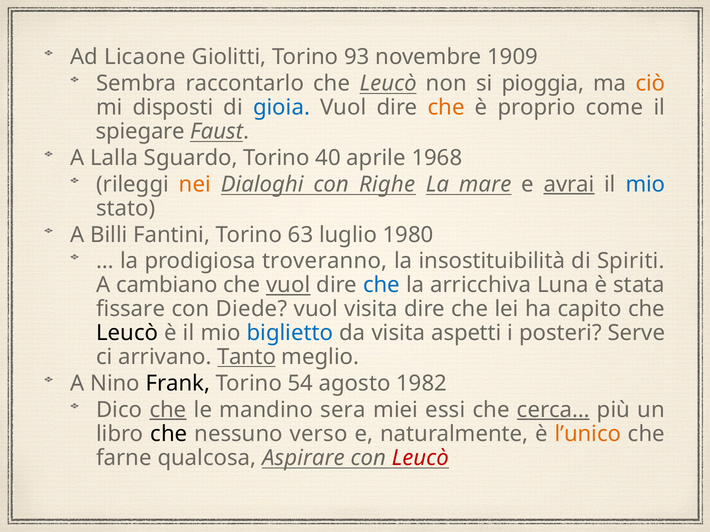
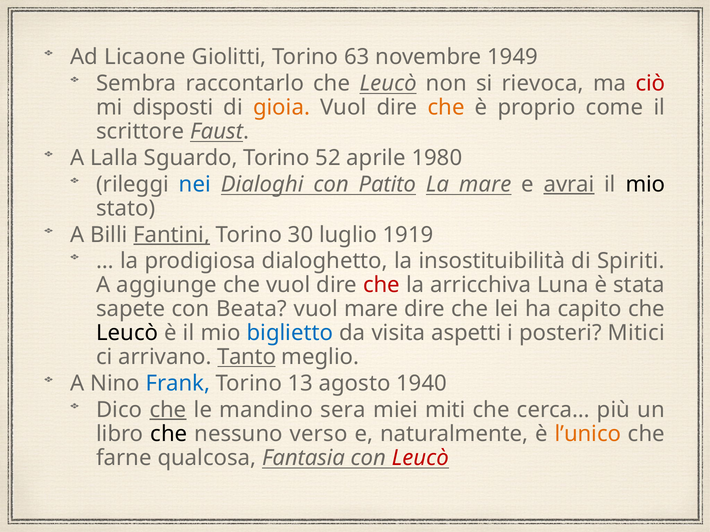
93: 93 -> 63 (357, 57)
1909: 1909 -> 1949 (513, 57)
pioggia: pioggia -> rievoca (543, 84)
ciò colour: orange -> red (650, 84)
gioia colour: blue -> orange (282, 108)
spiegare: spiegare -> scrittore (140, 132)
40: 40 -> 52 (328, 158)
1968: 1968 -> 1980 (437, 158)
nei colour: orange -> blue (195, 184)
Righe: Righe -> Patito (387, 184)
mio colour: blue -> black (645, 184)
Fantini underline: none -> present (172, 235)
63: 63 -> 30 (301, 235)
1980: 1980 -> 1919 (408, 235)
troveranno: troveranno -> dialoghetto (325, 261)
cambiano: cambiano -> aggiunge (167, 285)
vuol underline: present -> none (288, 285)
che colour: blue -> red (382, 285)
fissare: fissare -> sapete (131, 309)
Diede: Diede -> Beata (252, 309)
vuol visita: visita -> mare (371, 309)
Serve: Serve -> Mitici (636, 333)
Frank colour: black -> blue (178, 384)
54: 54 -> 13 (300, 384)
1982: 1982 -> 1940 (422, 384)
essi: essi -> miti (445, 410)
cerca… underline: present -> none (553, 410)
Aspirare: Aspirare -> Fantasia (303, 458)
